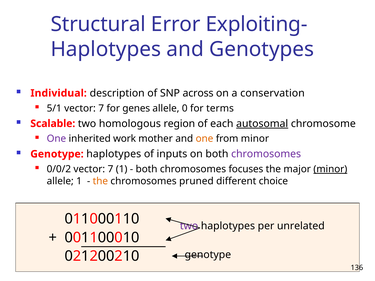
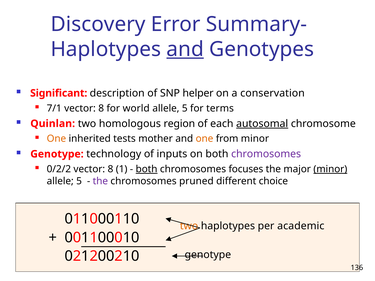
Structural: Structural -> Discovery (98, 24)
Exploiting-: Exploiting- -> Summary- (256, 24)
and underline: none -> present (185, 49)
Individual: Individual -> Significant (59, 93)
across: across -> helper (198, 93)
5/1: 5/1 -> 7/1 (54, 108)
7: 7 -> 8 (101, 108)
genes: genes -> world (136, 108)
0: 0 -> 5 (185, 108)
Scalable: Scalable -> Quinlan (53, 124)
One colour: purple -> orange (56, 139)
work: work -> tests (125, 139)
Genotype haplotypes: haplotypes -> technology (114, 154)
0/0/2: 0/0/2 -> 0/2/2 (59, 169)
7: 7 -> 8 (110, 169)
both underline: none -> present (147, 169)
1: 1 -> 5 (79, 181)
the colour: orange -> purple (100, 181)
two colour: purple -> orange (189, 226)
unrelated: unrelated -> academic (301, 226)
